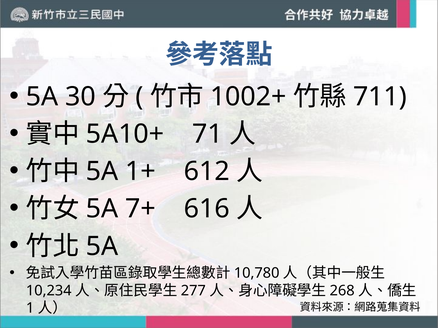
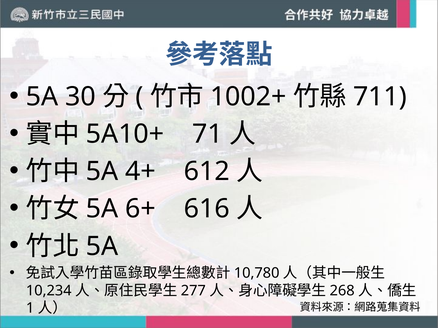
1+: 1+ -> 4+ (141, 172)
7+: 7+ -> 6+ (141, 209)
